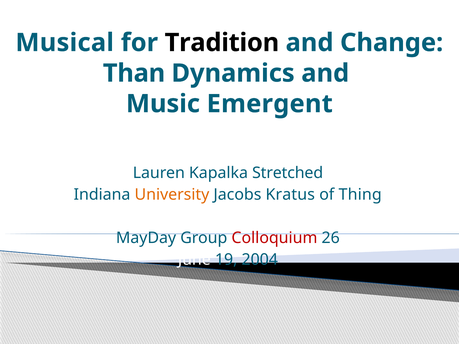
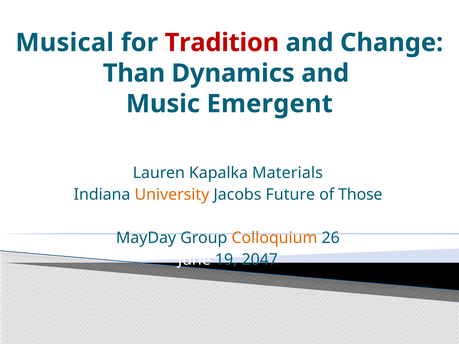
Tradition colour: black -> red (222, 43)
Stretched: Stretched -> Materials (287, 173)
Kratus: Kratus -> Future (290, 195)
Thing: Thing -> Those (360, 195)
Colloquium colour: red -> orange (274, 238)
2004: 2004 -> 2047 (260, 260)
